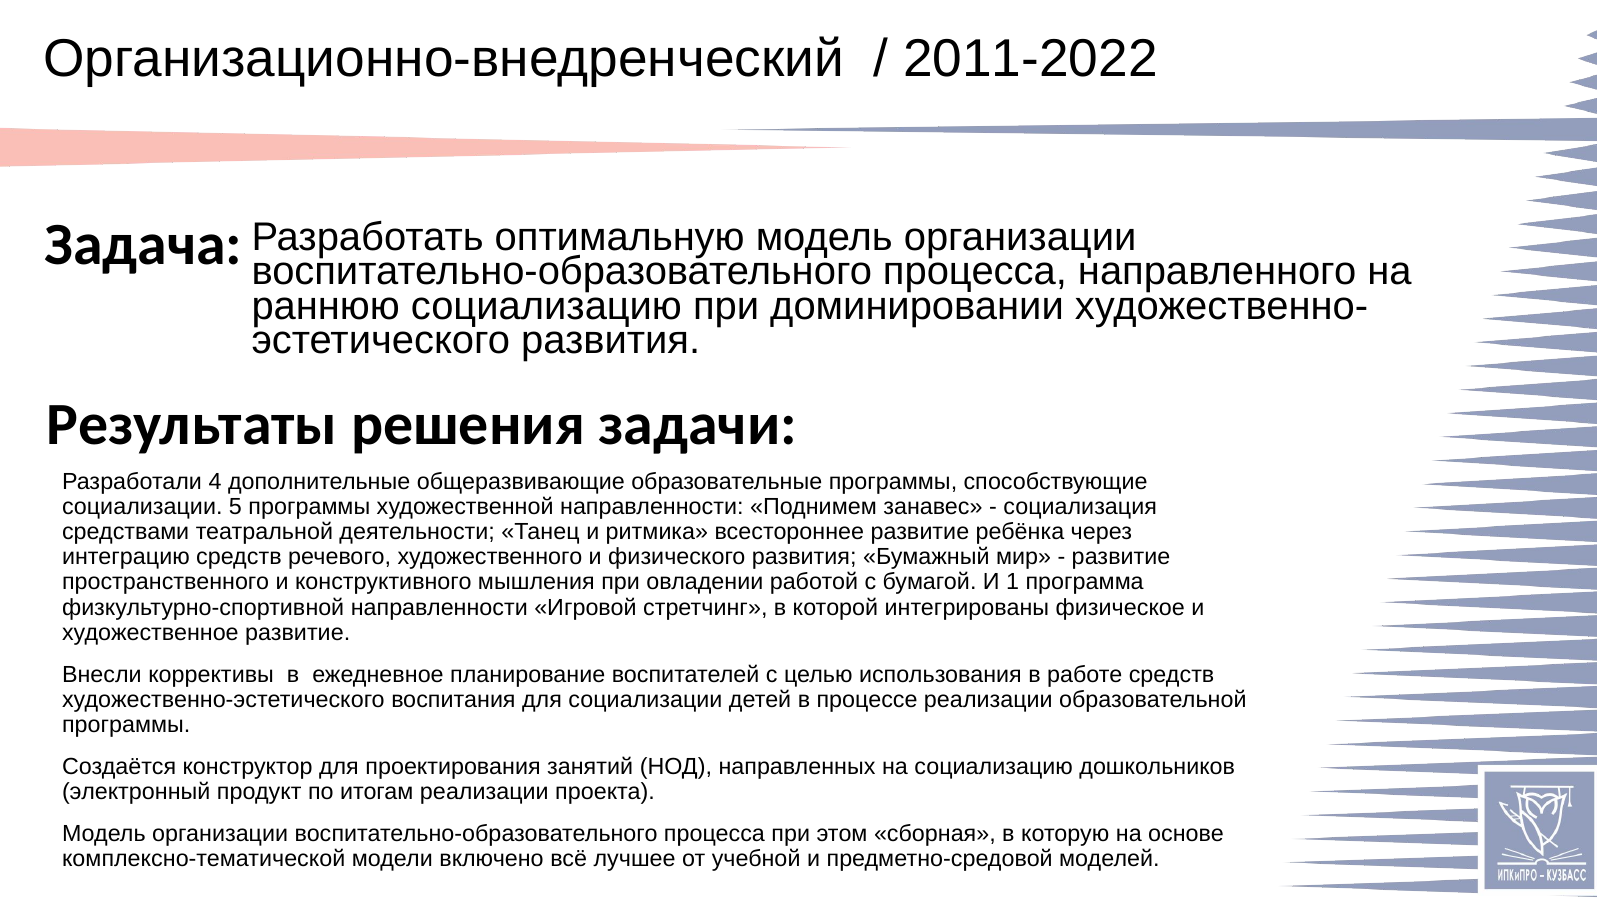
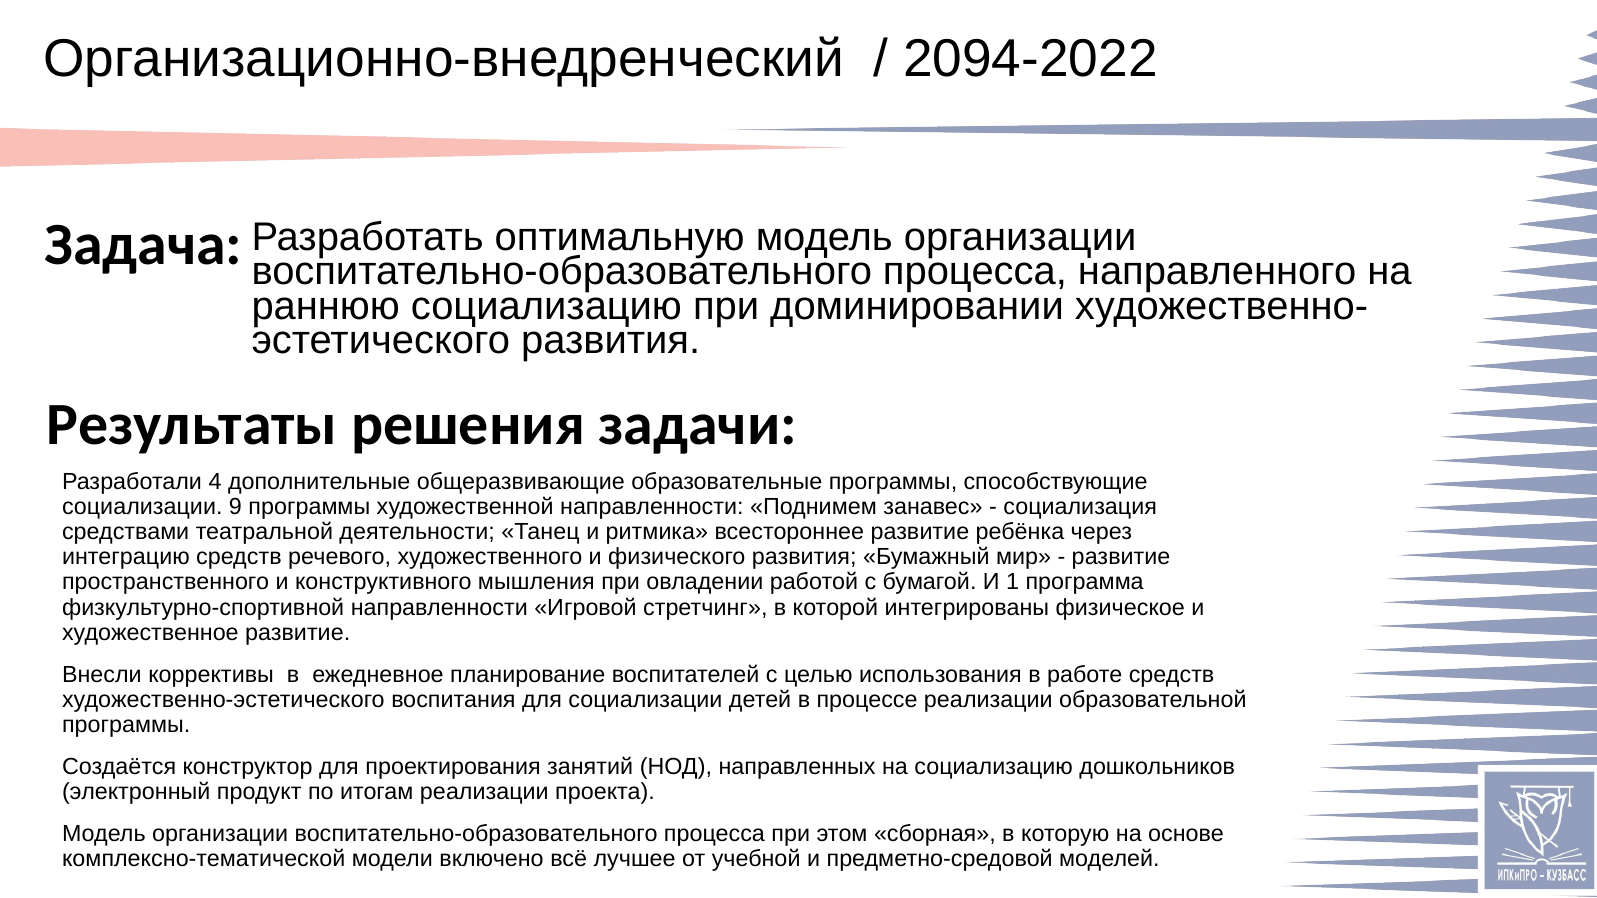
2011-2022: 2011-2022 -> 2094-2022 (1030, 59)
5: 5 -> 9 (235, 507)
